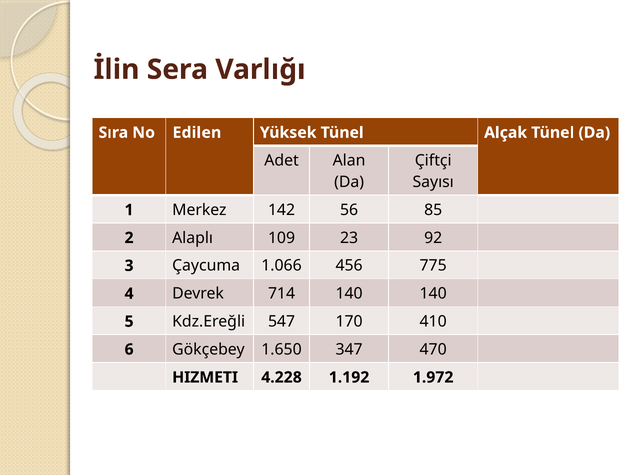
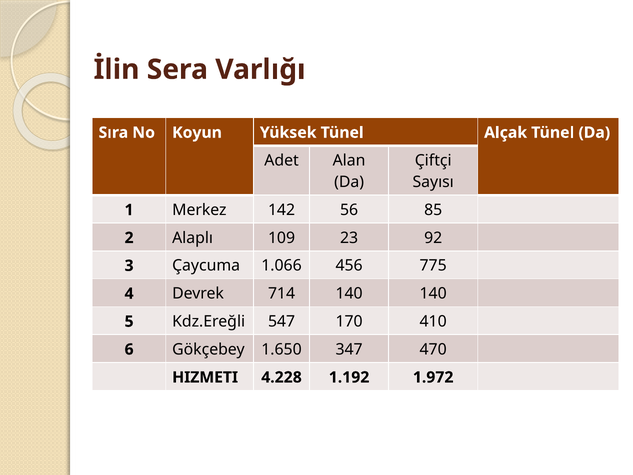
Edilen: Edilen -> Koyun (197, 133)
